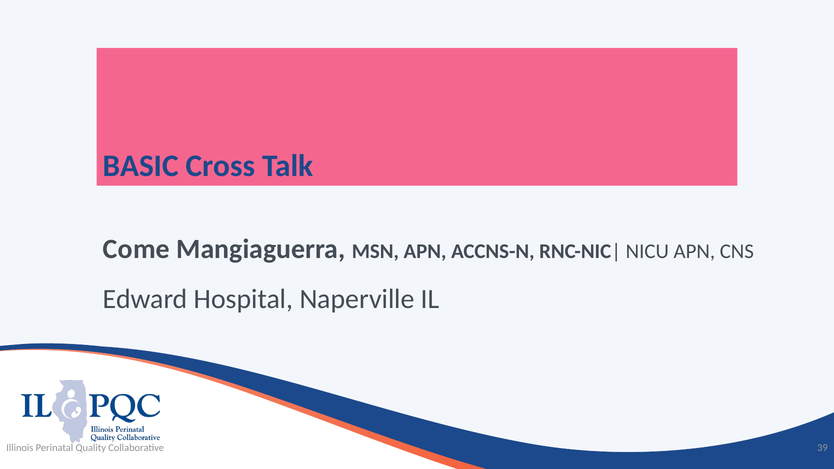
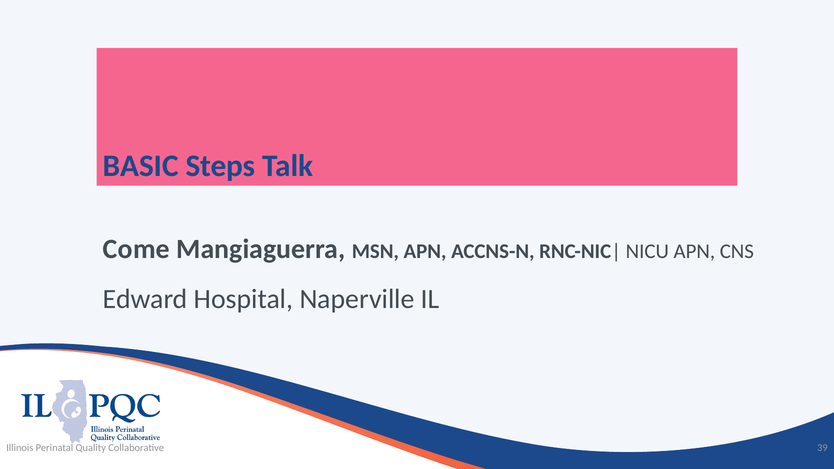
Cross: Cross -> Steps (220, 166)
